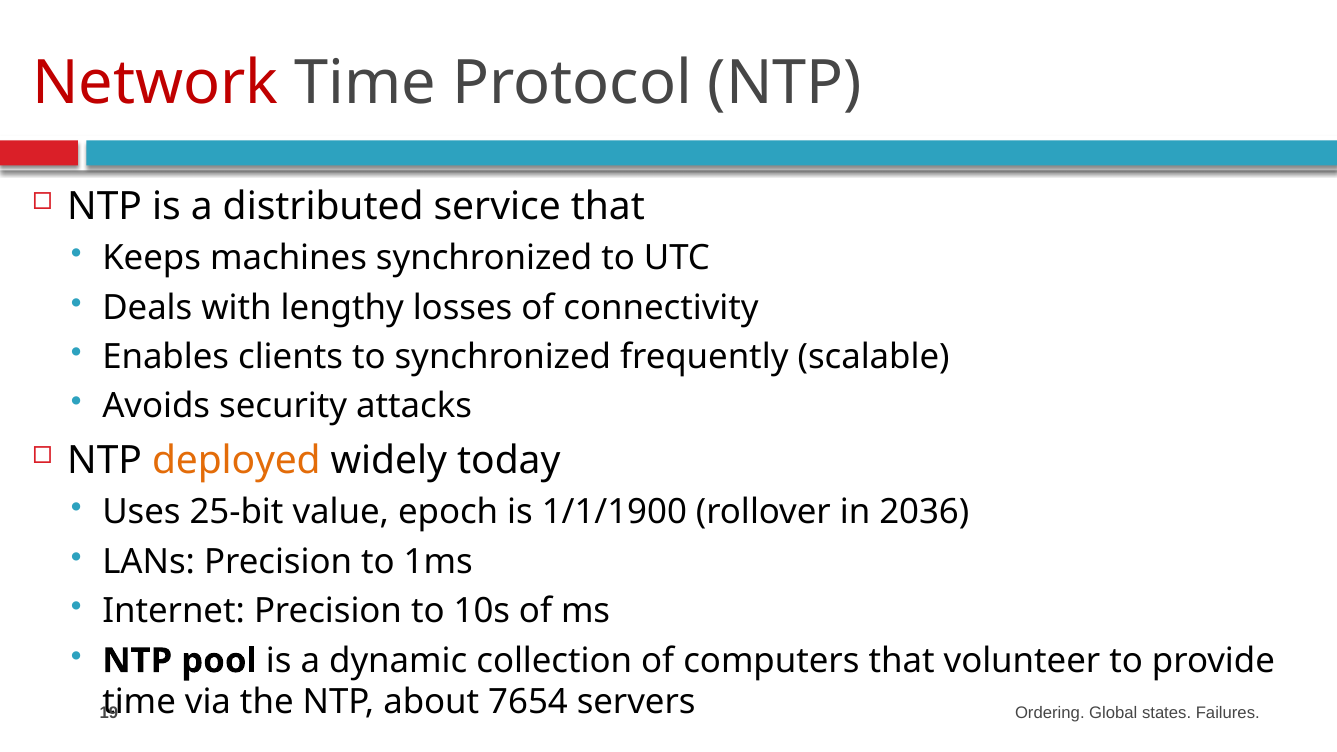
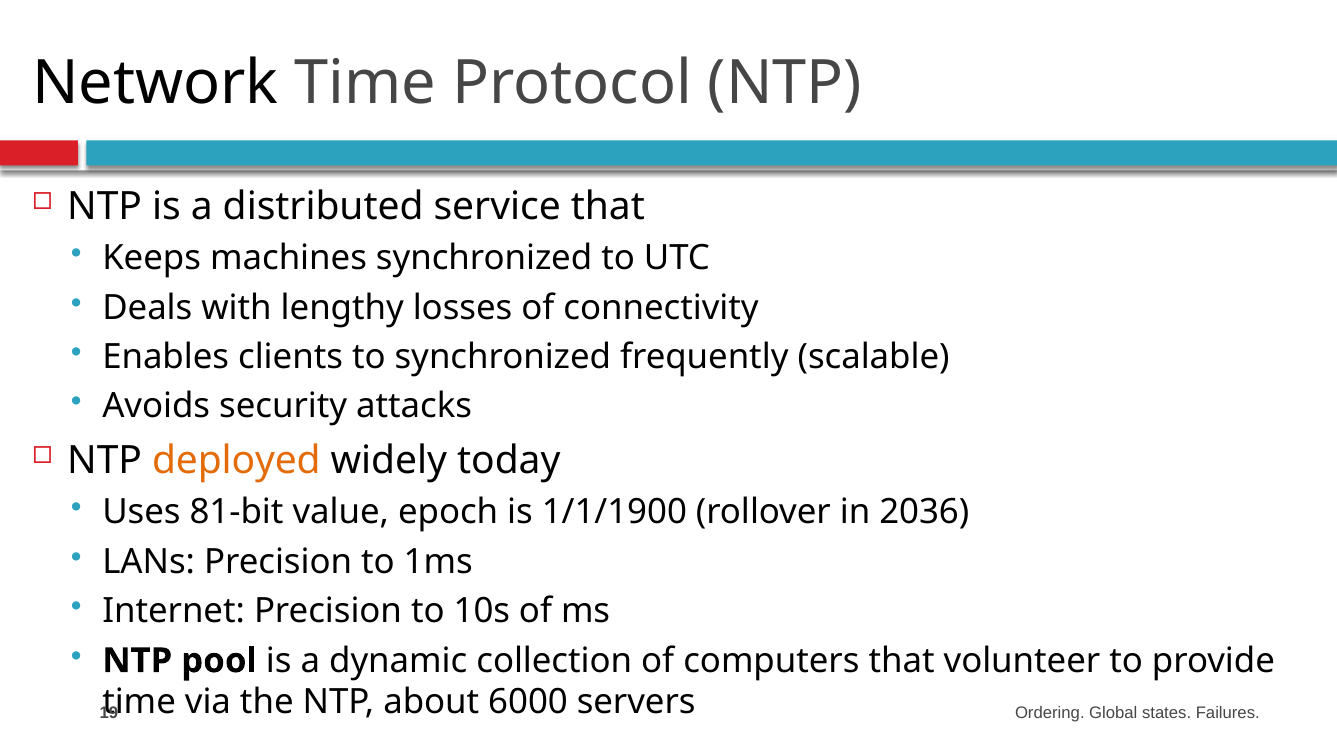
Network colour: red -> black (155, 84)
25-bit: 25-bit -> 81-bit (237, 513)
7654: 7654 -> 6000 (528, 703)
